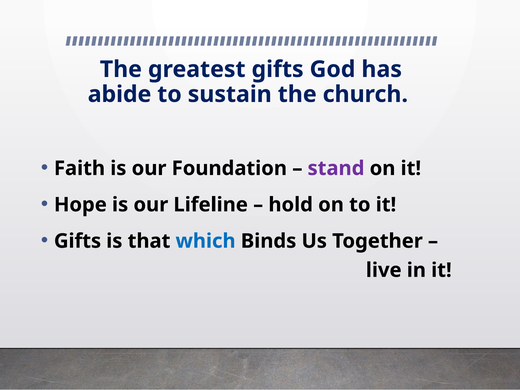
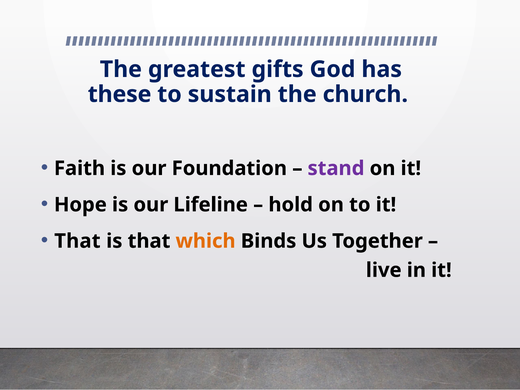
abide: abide -> these (120, 94)
Gifts: Gifts -> That (77, 241)
which colour: blue -> orange (206, 241)
